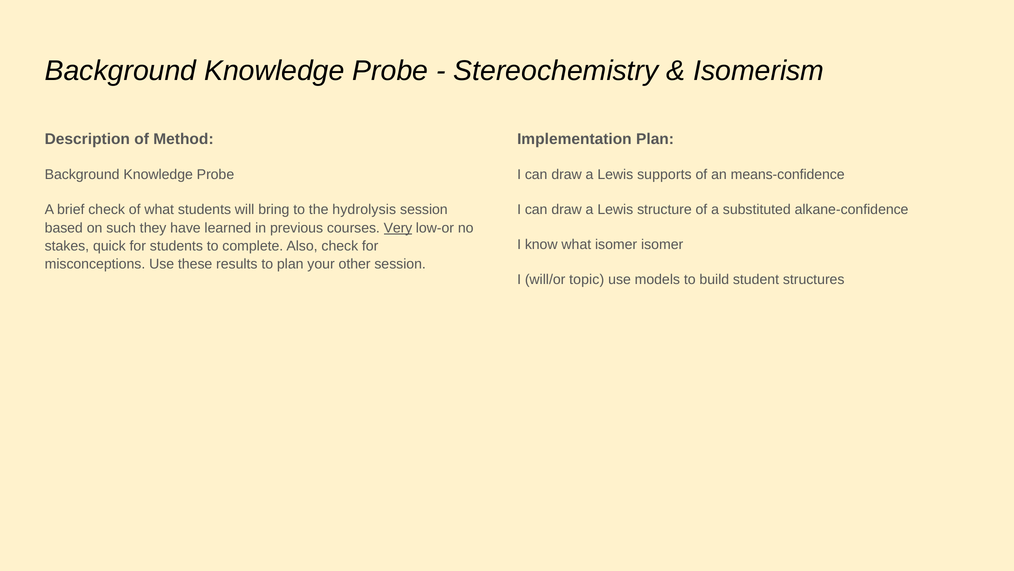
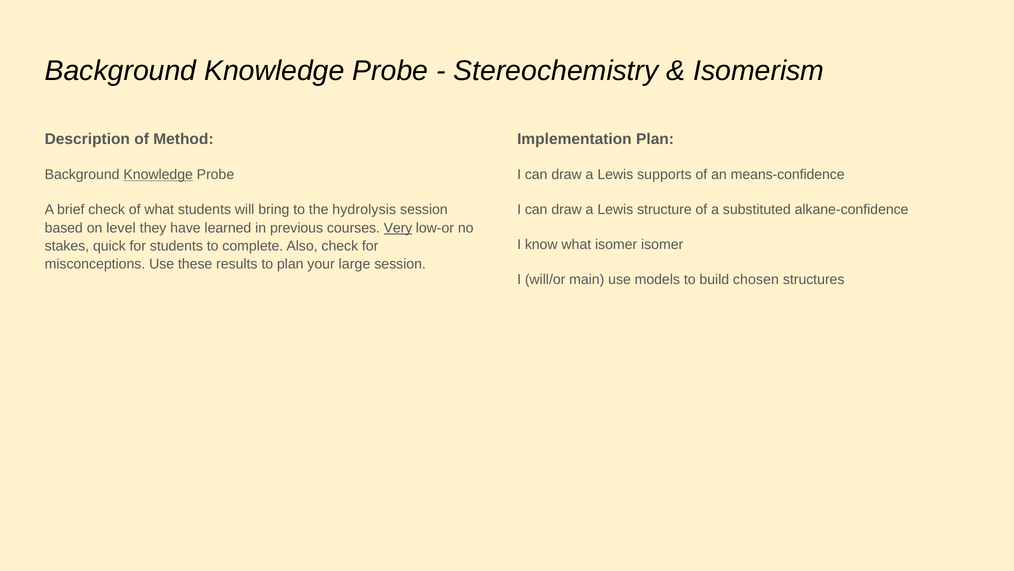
Knowledge underline: none -> present (158, 175)
such: such -> level (121, 228)
other: other -> large (354, 264)
topic: topic -> main (587, 279)
student: student -> chosen (756, 279)
